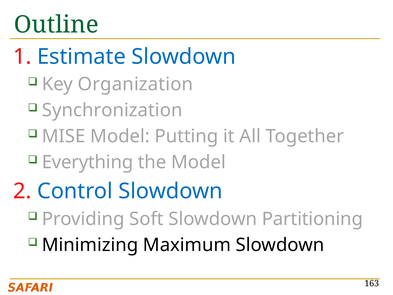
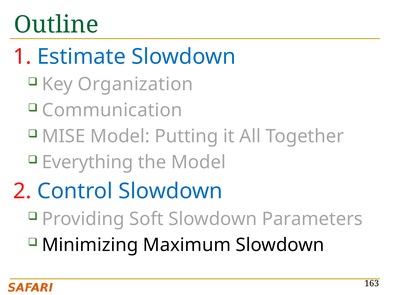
Synchronization: Synchronization -> Communication (112, 110)
Partitioning: Partitioning -> Parameters (312, 219)
